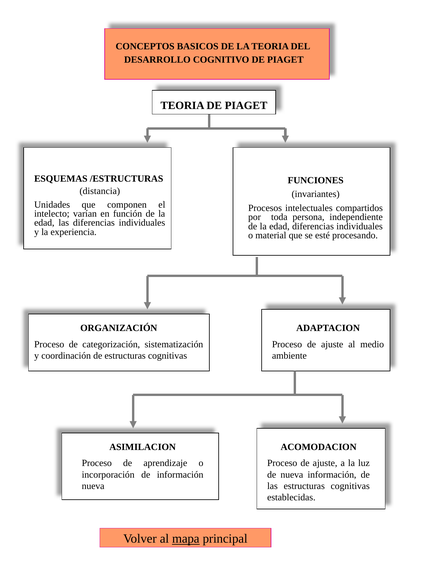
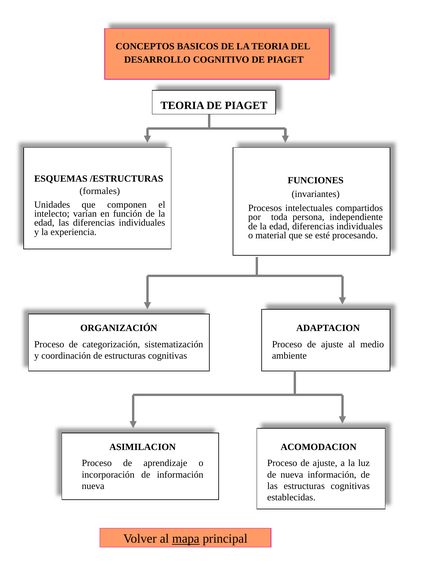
distancia: distancia -> formales (100, 191)
